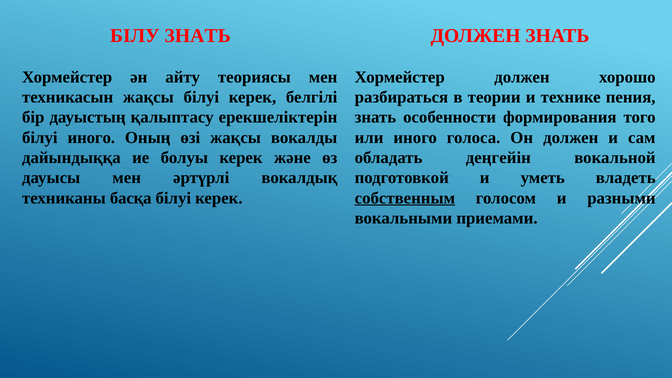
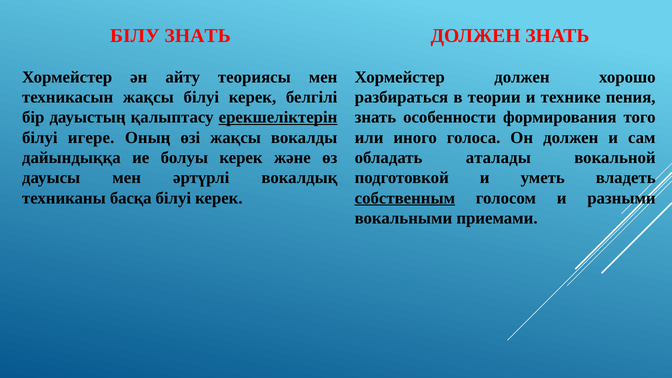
ерекшеліктерін underline: none -> present (278, 117)
білуі иного: иного -> игере (91, 137)
деңгейін: деңгейін -> аталады (498, 158)
